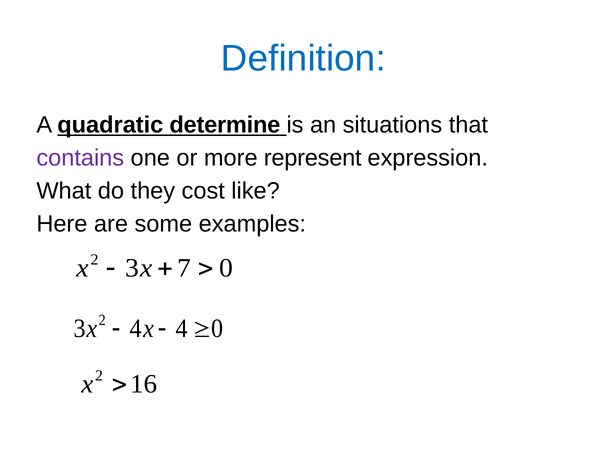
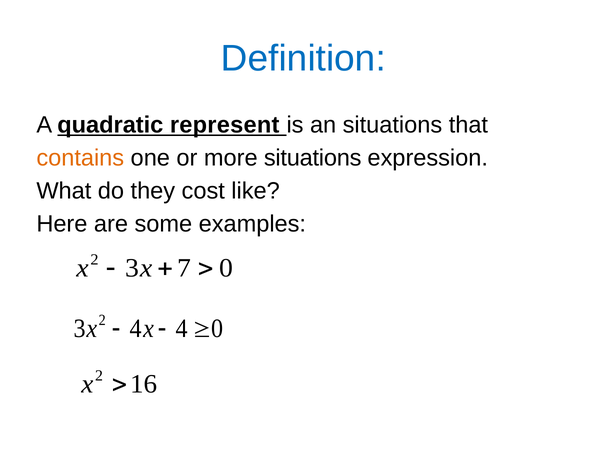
determine: determine -> represent (225, 125)
contains colour: purple -> orange (80, 158)
more represent: represent -> situations (313, 158)
